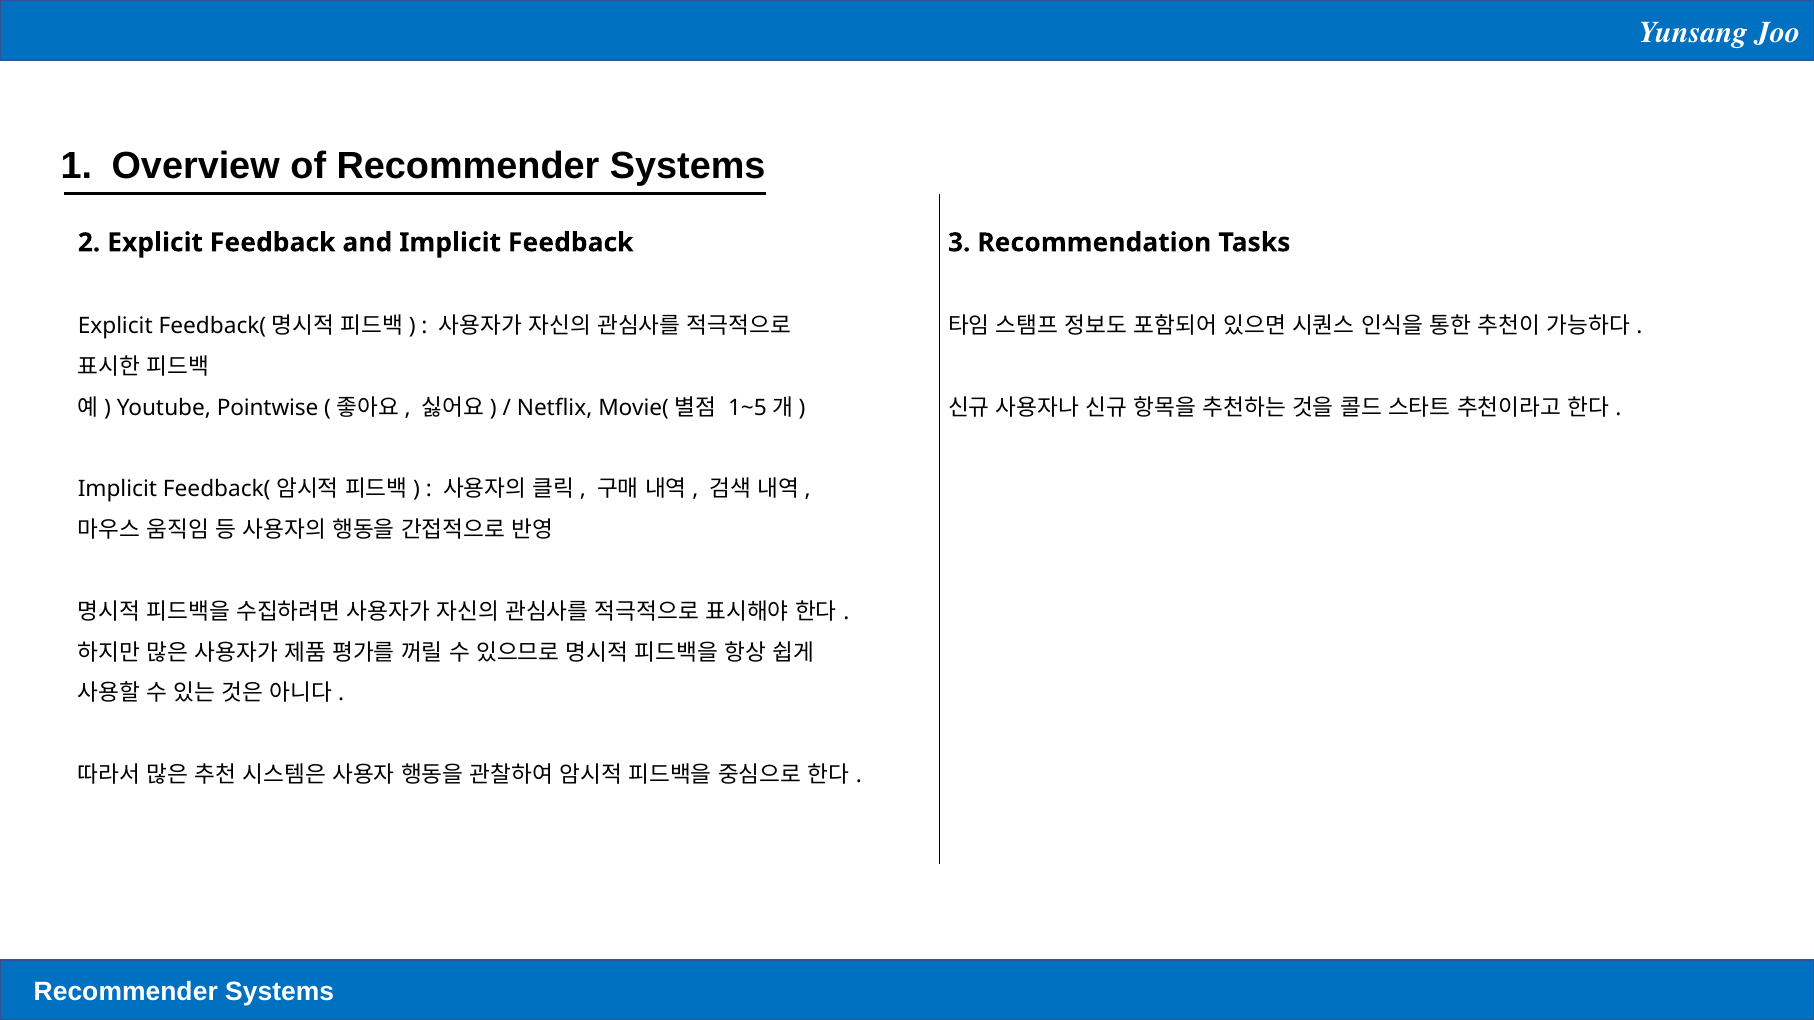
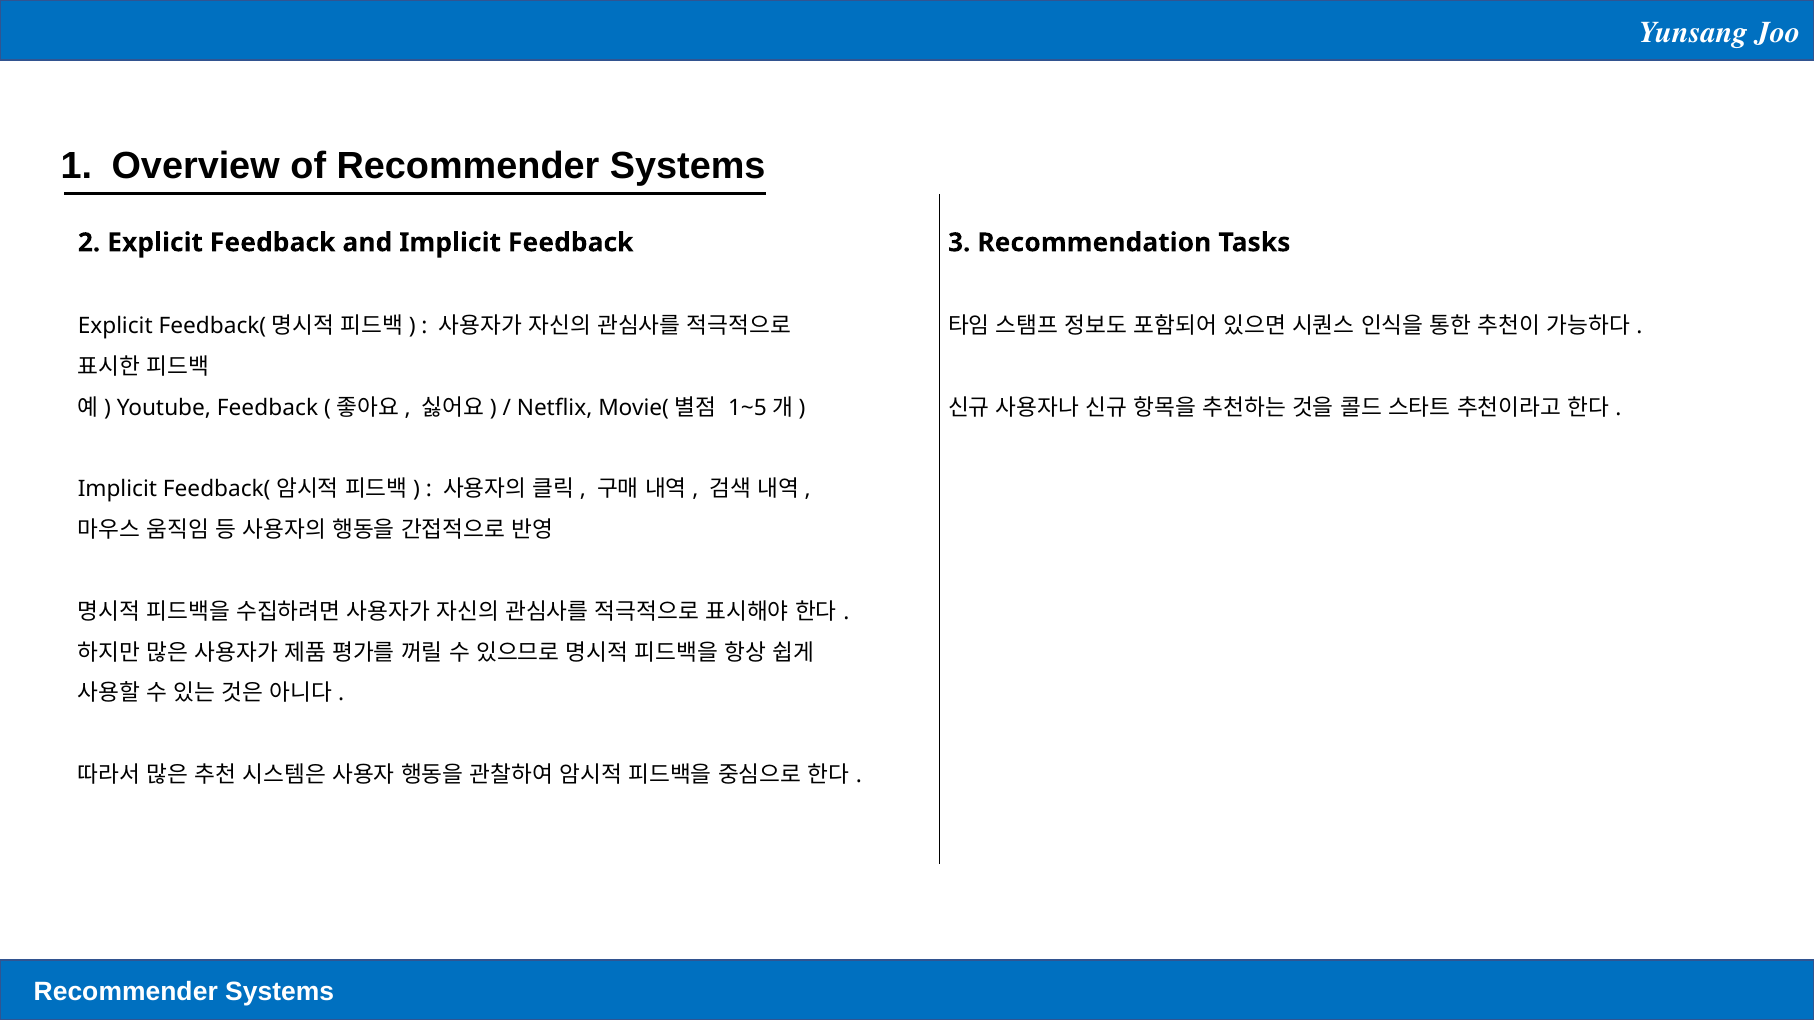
Youtube Pointwise: Pointwise -> Feedback (267, 408)
